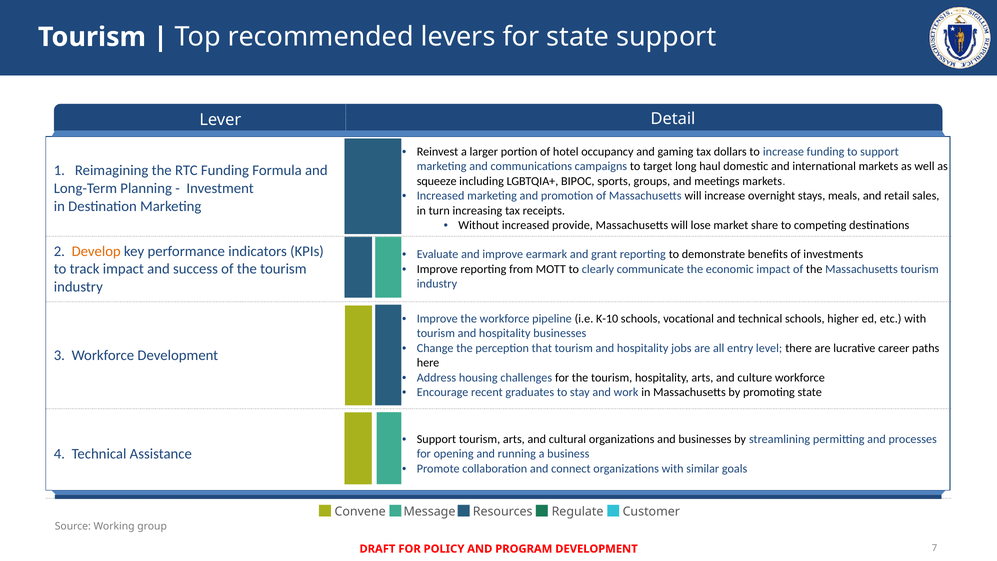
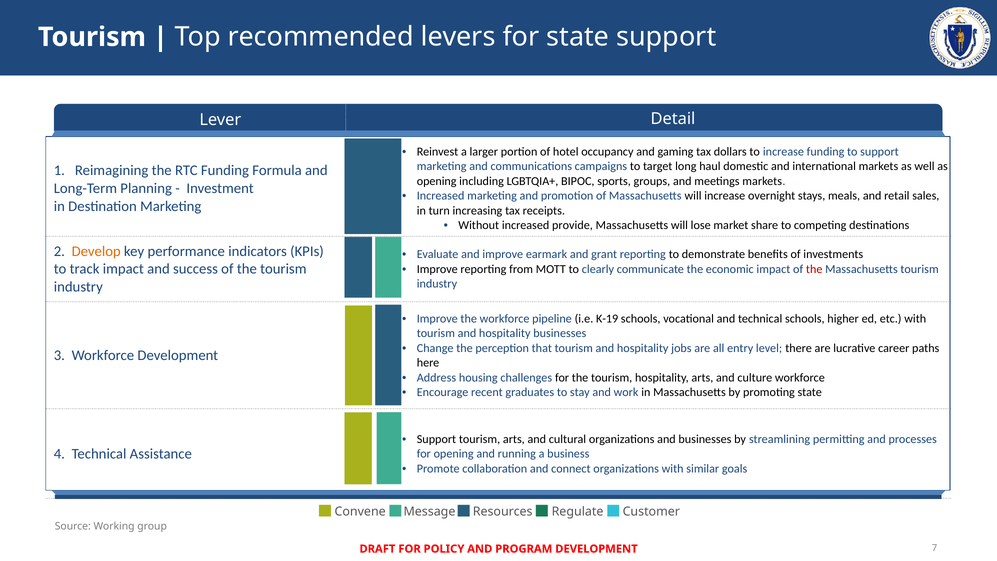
squeeze: squeeze -> opening (437, 181)
the colour: black -> red (814, 269)
K-10: K-10 -> K-19 (607, 318)
